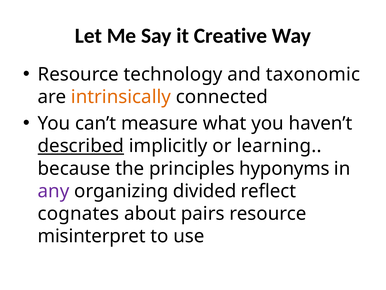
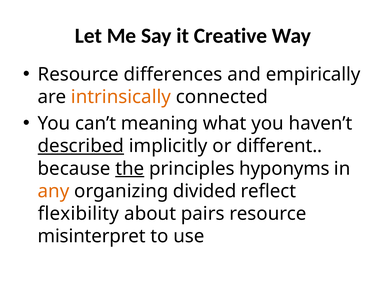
technology: technology -> differences (173, 74)
taxonomic: taxonomic -> empirically (313, 74)
measure: measure -> meaning (160, 123)
learning: learning -> different (279, 146)
the underline: none -> present (130, 168)
any colour: purple -> orange (53, 191)
cognates: cognates -> flexibility (78, 213)
